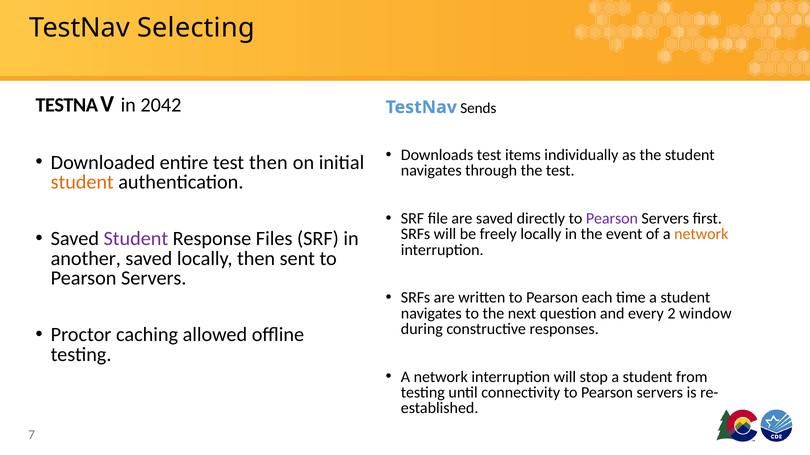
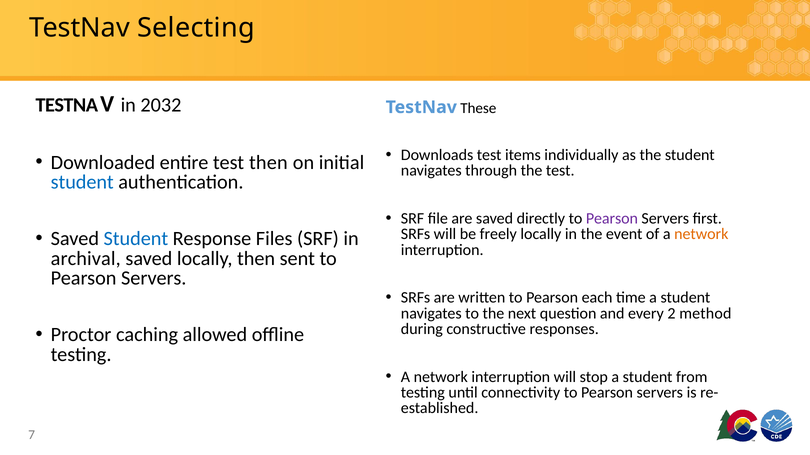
2042: 2042 -> 2032 (161, 105)
Sends: Sends -> These (478, 108)
student colour: orange -> blue (82, 182)
Student colour: purple -> blue (136, 239)
another: another -> archival (86, 259)
window: window -> method (705, 314)
